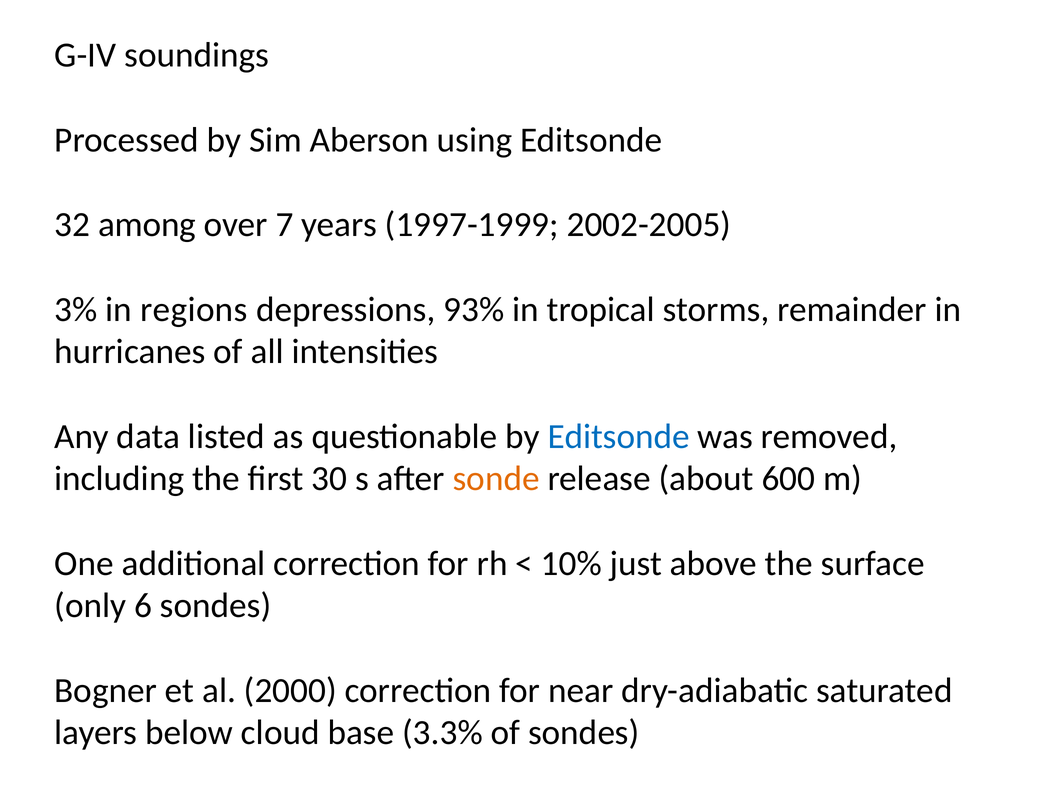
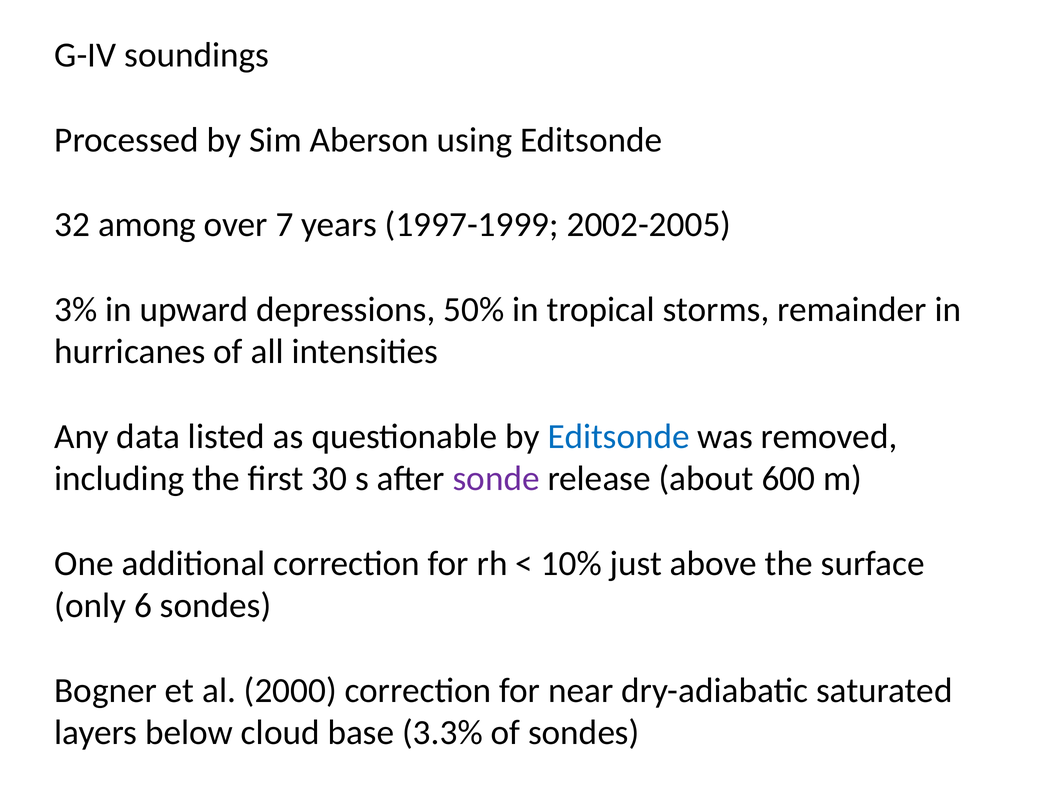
regions: regions -> upward (194, 309)
93%: 93% -> 50% (474, 309)
sonde colour: orange -> purple (496, 478)
